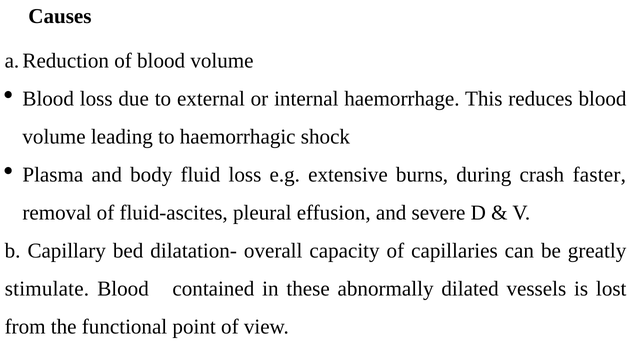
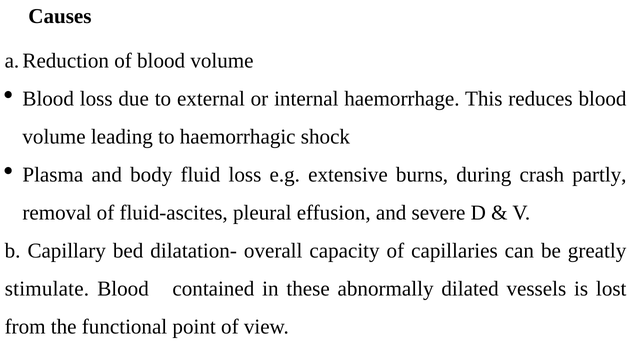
faster: faster -> partly (599, 175)
